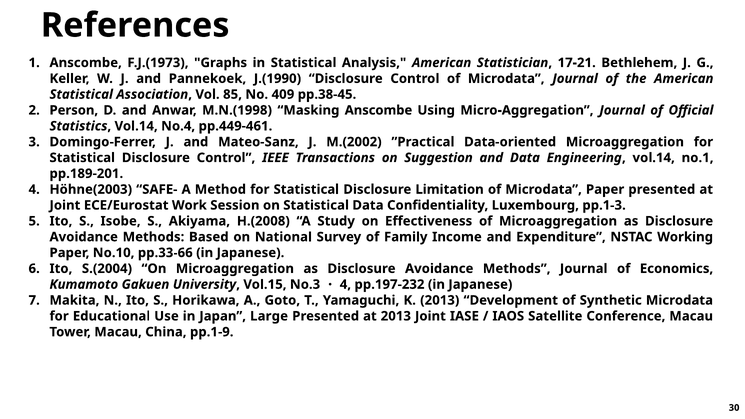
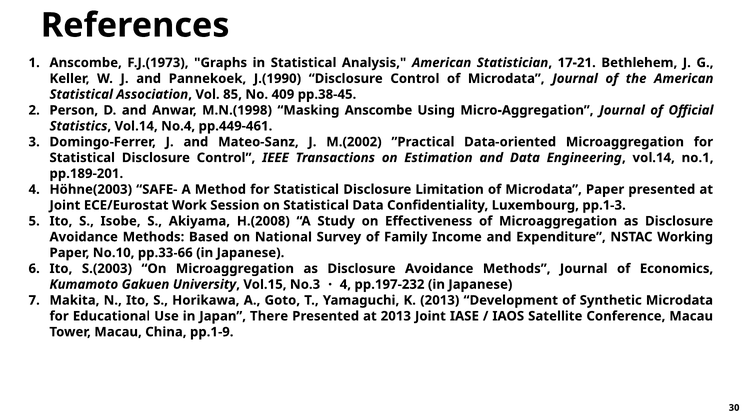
Suggestion: Suggestion -> Estimation (438, 158)
S.(2004: S.(2004 -> S.(2003 (107, 269)
Large: Large -> There (269, 316)
